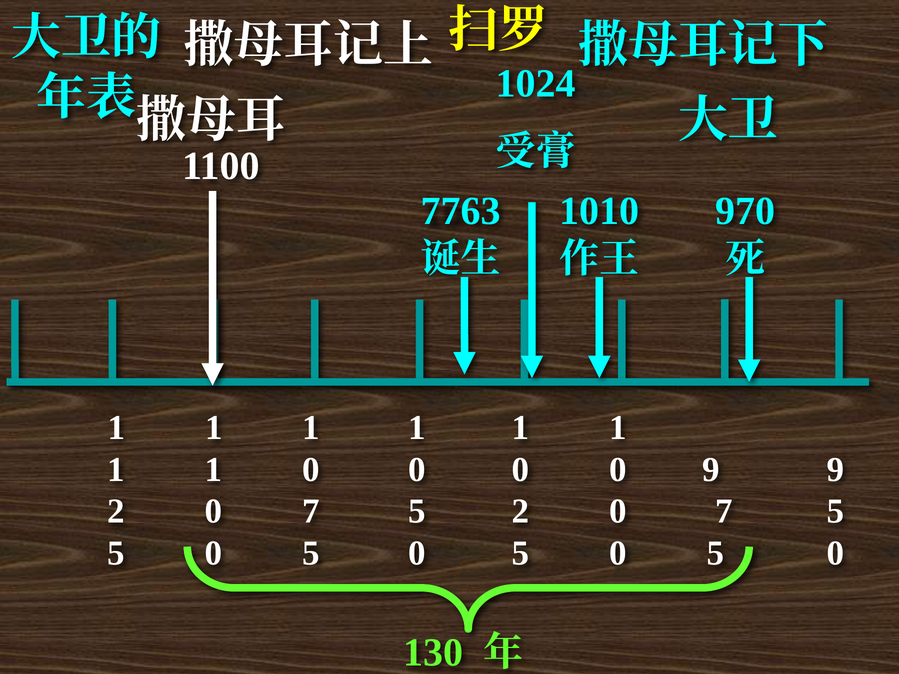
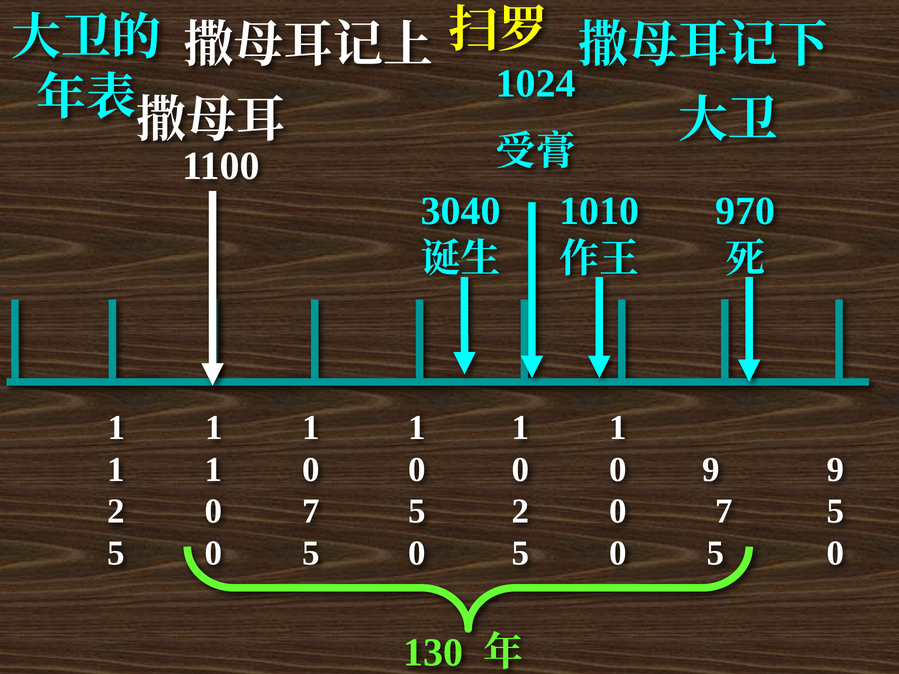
7763: 7763 -> 3040 (461, 211)
